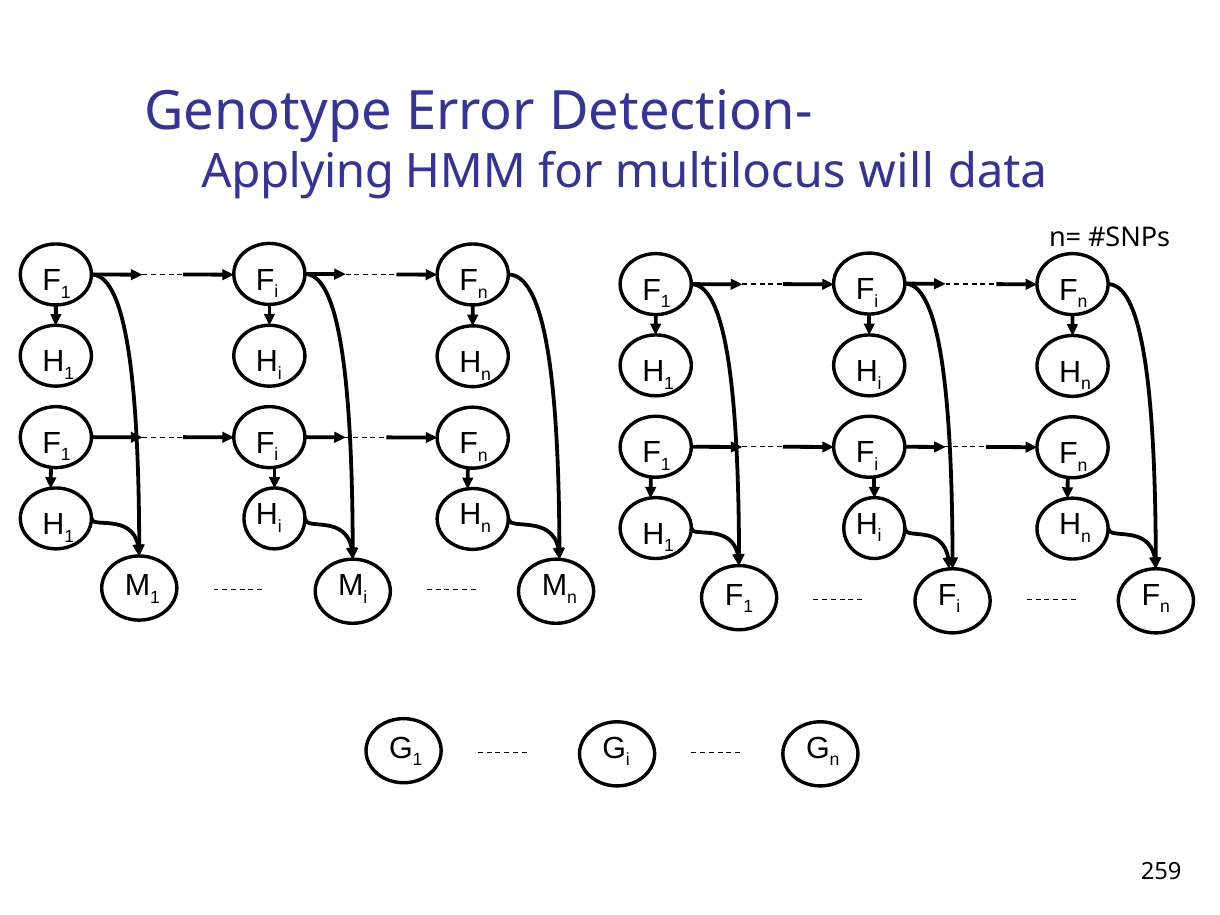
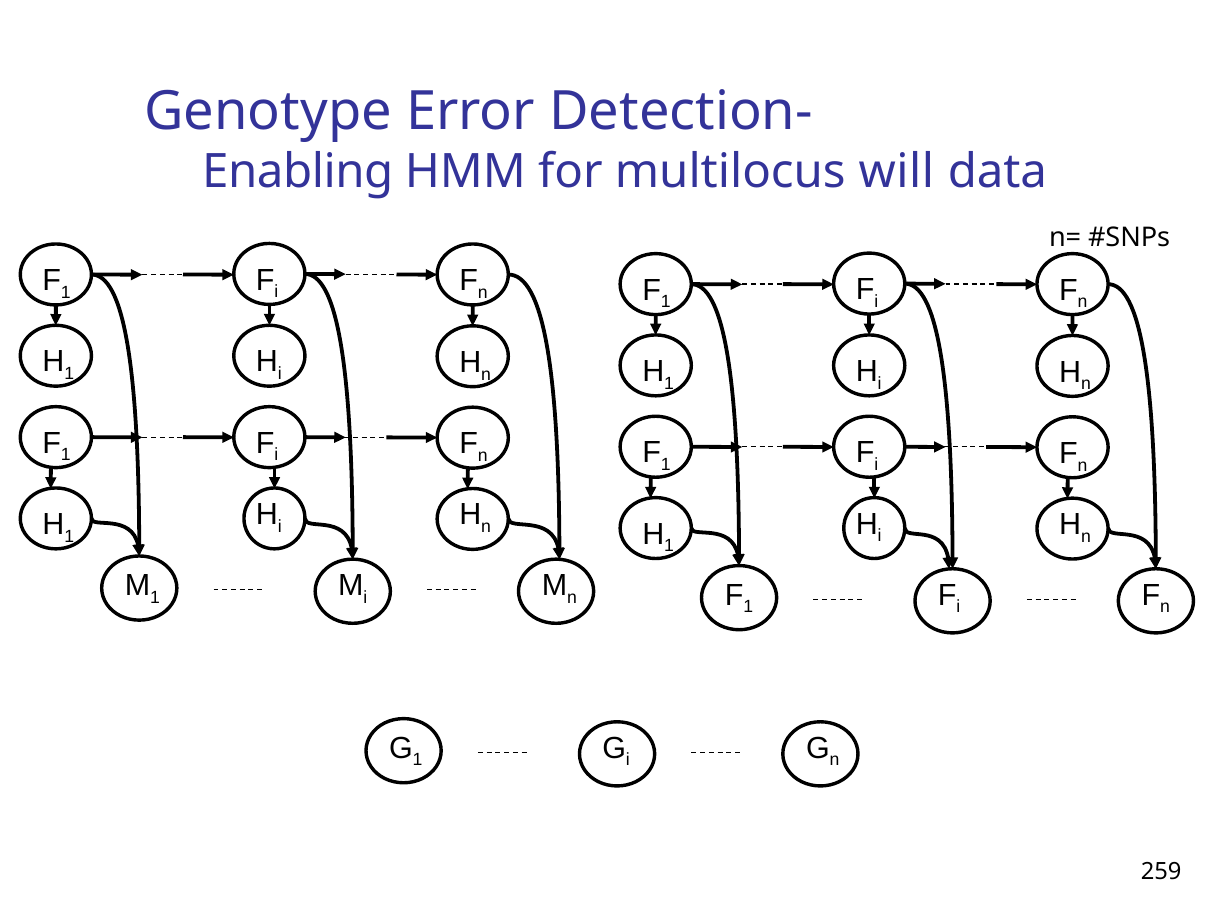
Applying: Applying -> Enabling (298, 172)
